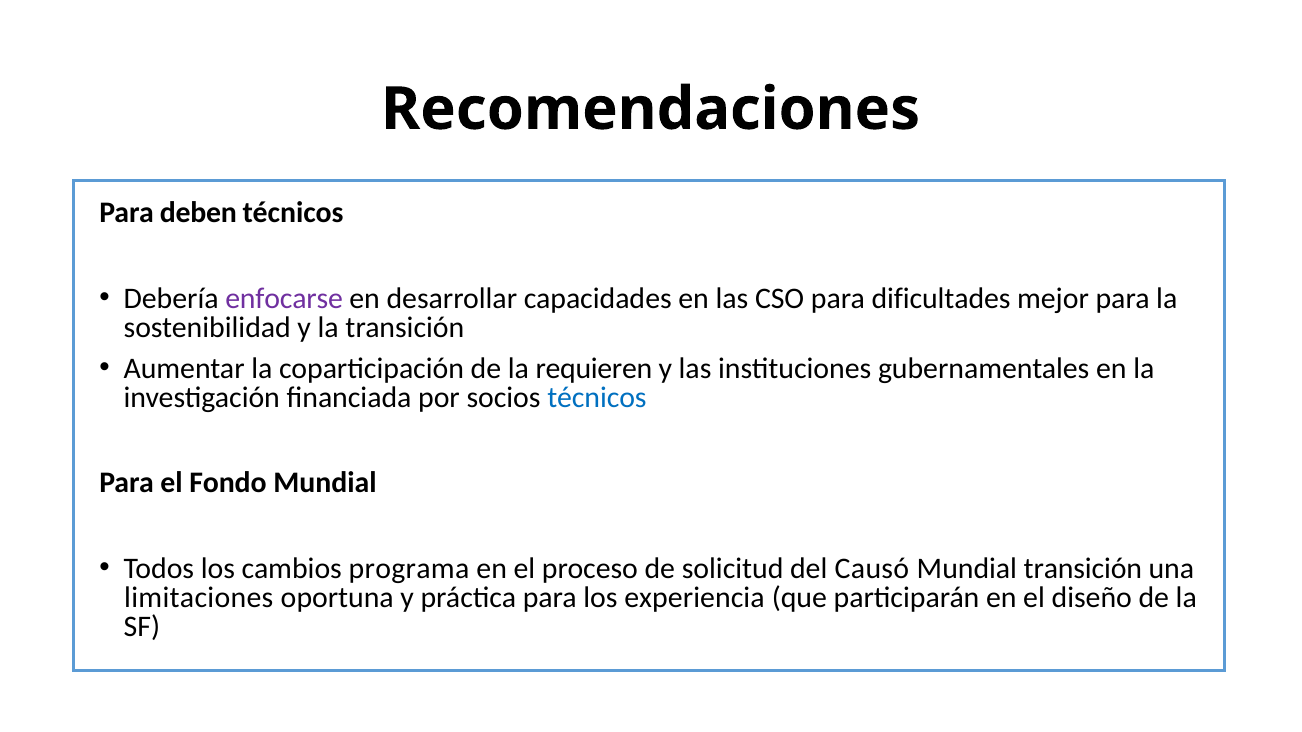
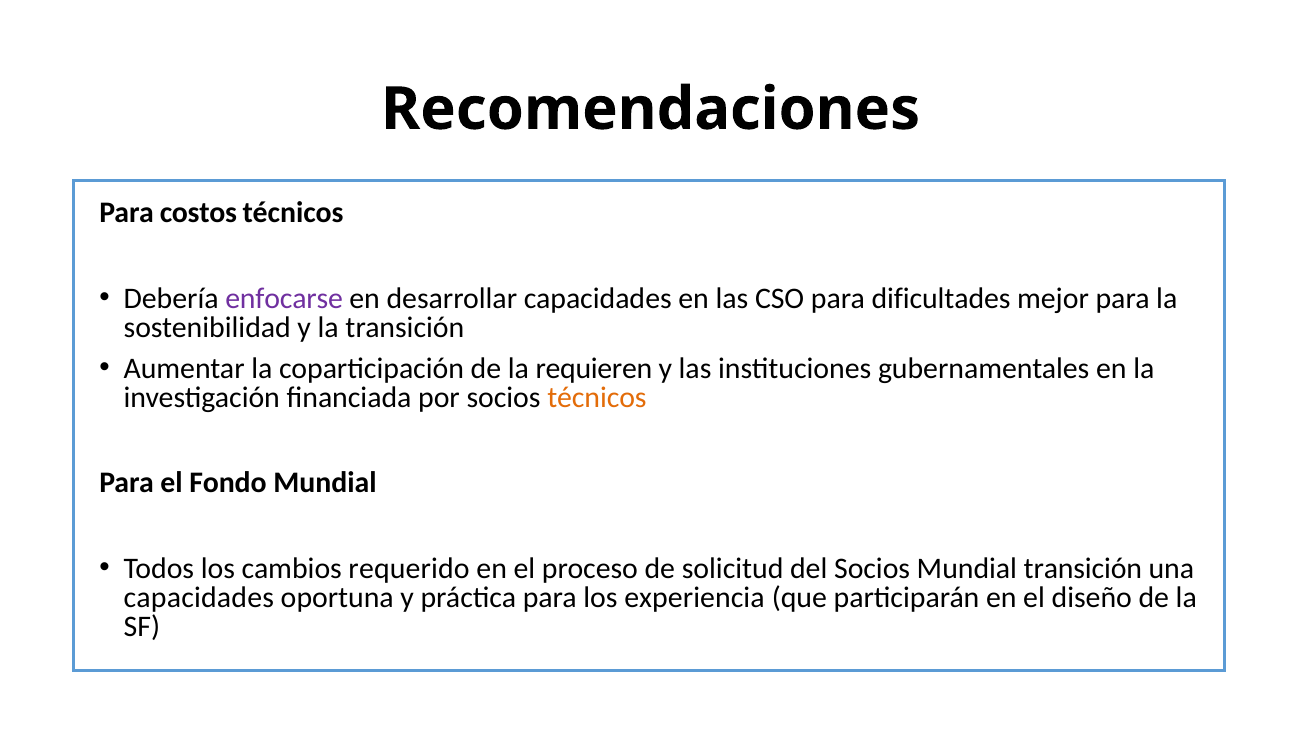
deben: deben -> costos (198, 213)
técnicos colour: blue -> orange (597, 398)
programa: programa -> requerido (409, 569)
del Causó: Causó -> Socios (872, 569)
limitaciones: limitaciones -> capacidades (199, 598)
